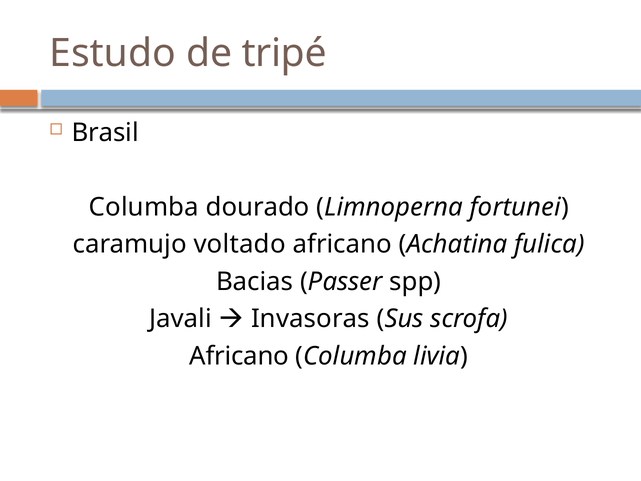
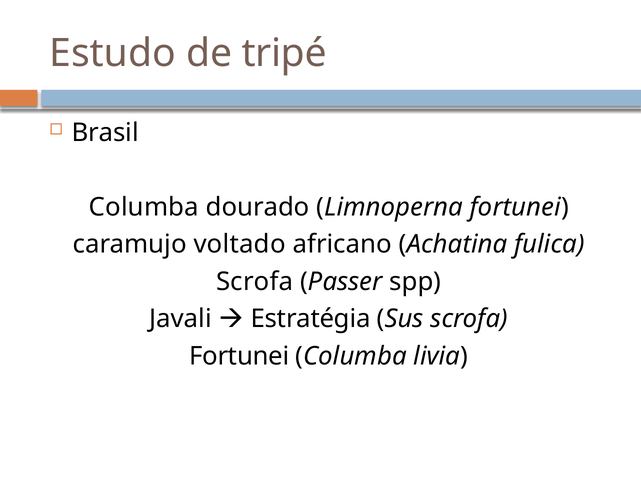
Bacias: Bacias -> Scrofa (255, 282)
Invasoras: Invasoras -> Estratégia (311, 319)
Africano: Africano -> Fortunei (239, 356)
